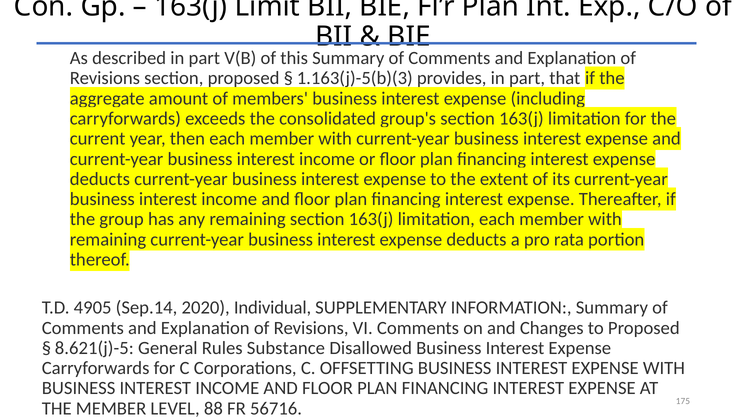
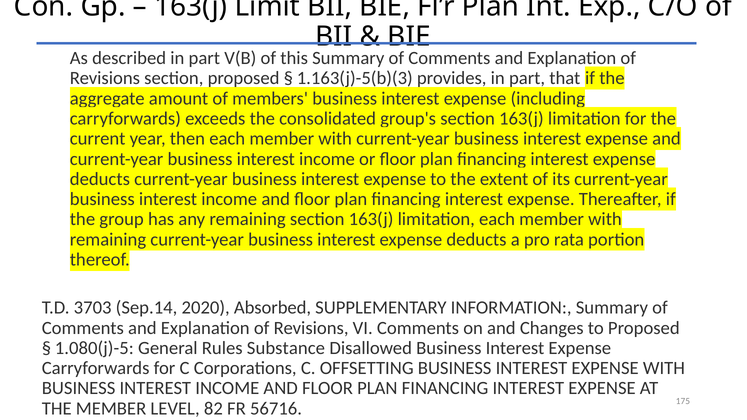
4905: 4905 -> 3703 (93, 308)
Individual: Individual -> Absorbed (272, 308)
8.621(j)-5: 8.621(j)-5 -> 1.080(j)-5 (94, 348)
88: 88 -> 82 (213, 409)
